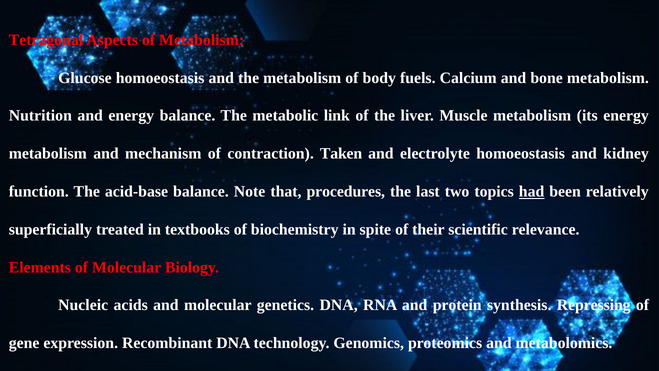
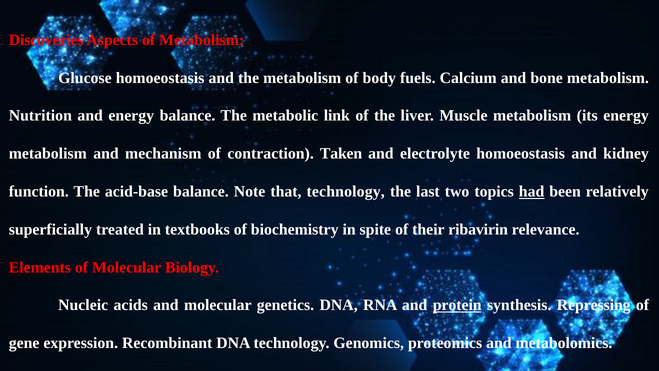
Tetragonal: Tetragonal -> Discoveries (46, 40)
that procedures: procedures -> technology (346, 191)
scientific: scientific -> ribavirin (478, 229)
protein underline: none -> present (457, 305)
